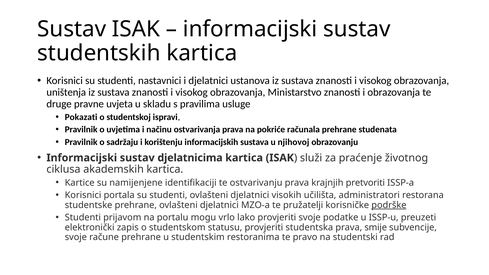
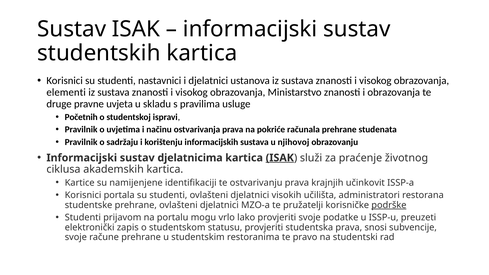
uništenja: uništenja -> elementi (66, 92)
Pokazati: Pokazati -> Početnih (81, 117)
ISAK underline: none -> present (280, 158)
pretvoriti: pretvoriti -> učinkovit (365, 183)
smije: smije -> snosi (376, 227)
